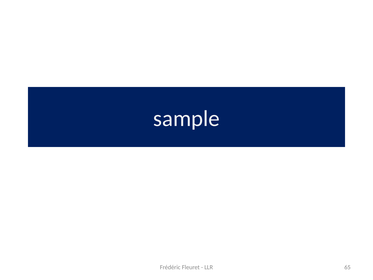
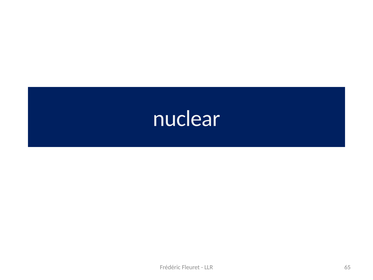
sample: sample -> nuclear (187, 118)
